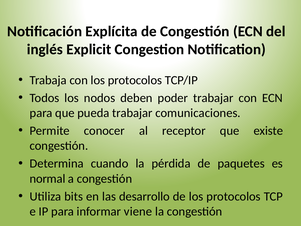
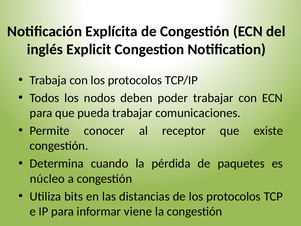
normal: normal -> núcleo (47, 178)
desarrollo: desarrollo -> distancias (144, 196)
